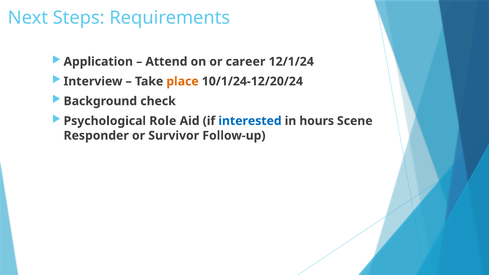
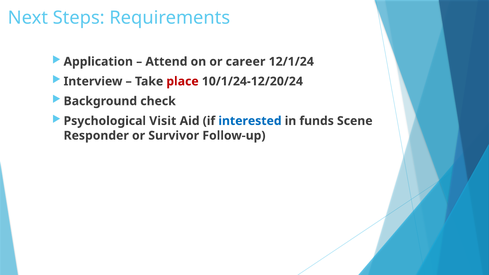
place colour: orange -> red (183, 81)
Role: Role -> Visit (163, 121)
hours: hours -> funds (317, 121)
